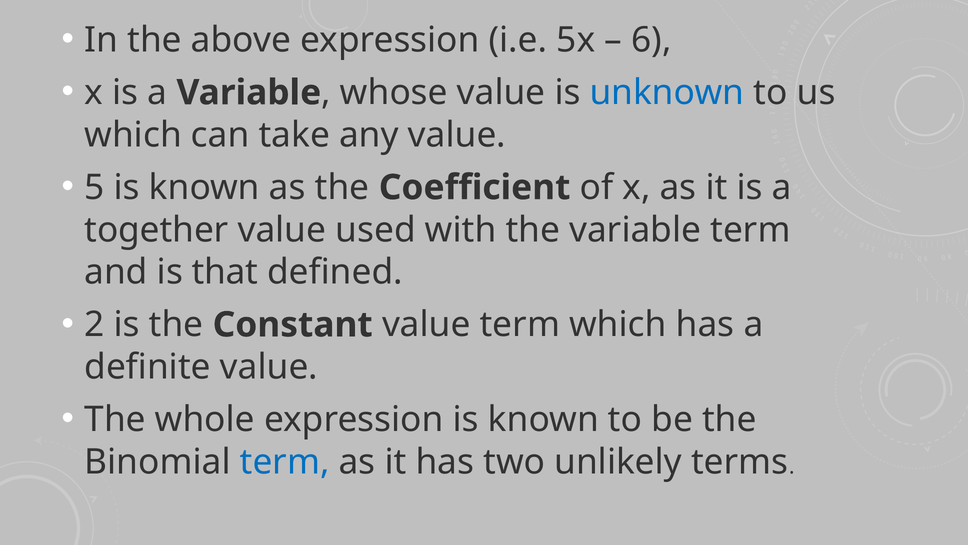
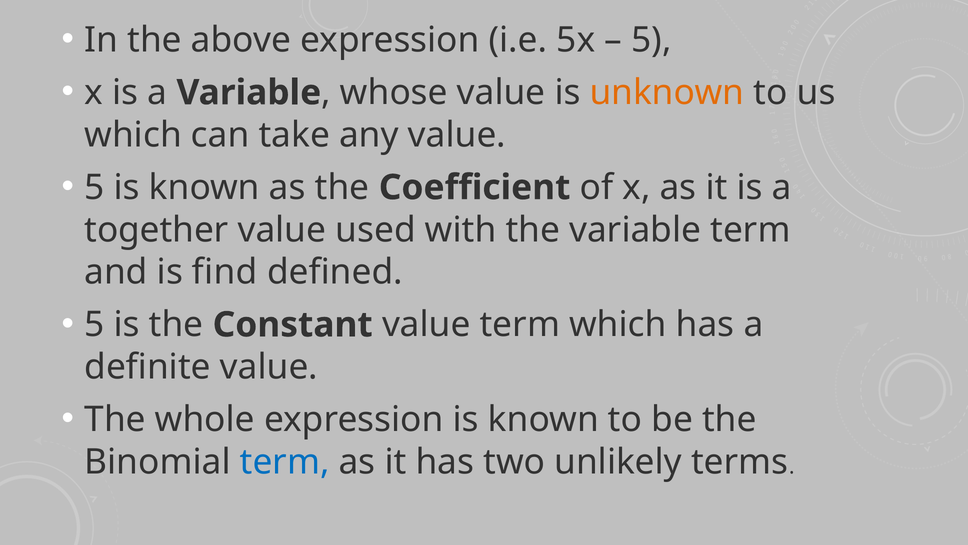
6: 6 -> 5 (651, 40)
unknown colour: blue -> orange (667, 93)
that: that -> find (225, 272)
2: 2 -> 5 (94, 325)
